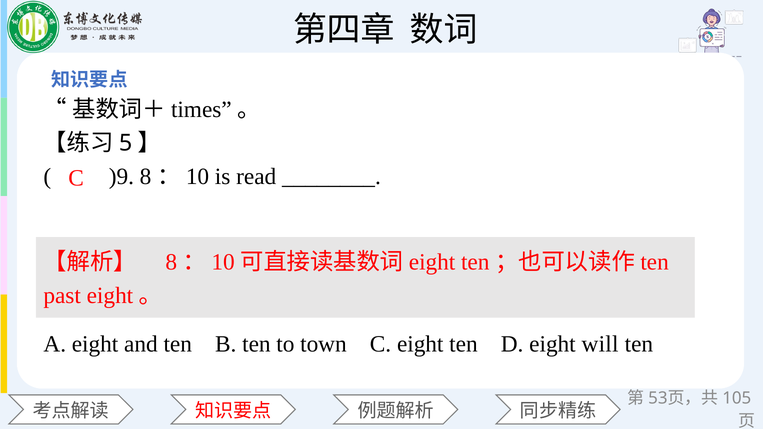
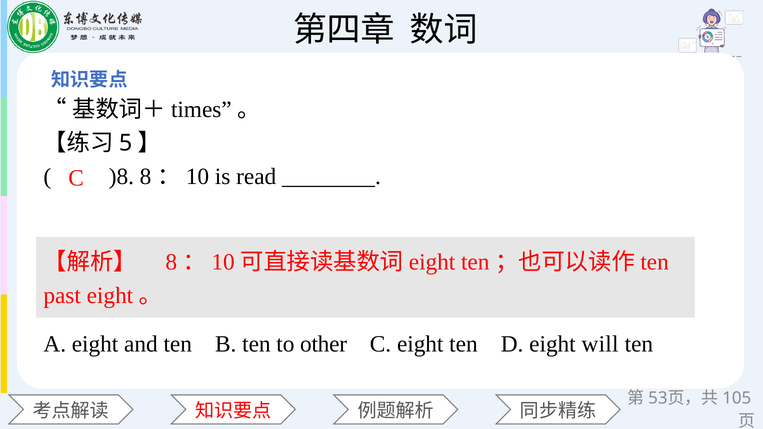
)9: )9 -> )8 (121, 177)
town: town -> other (324, 344)
